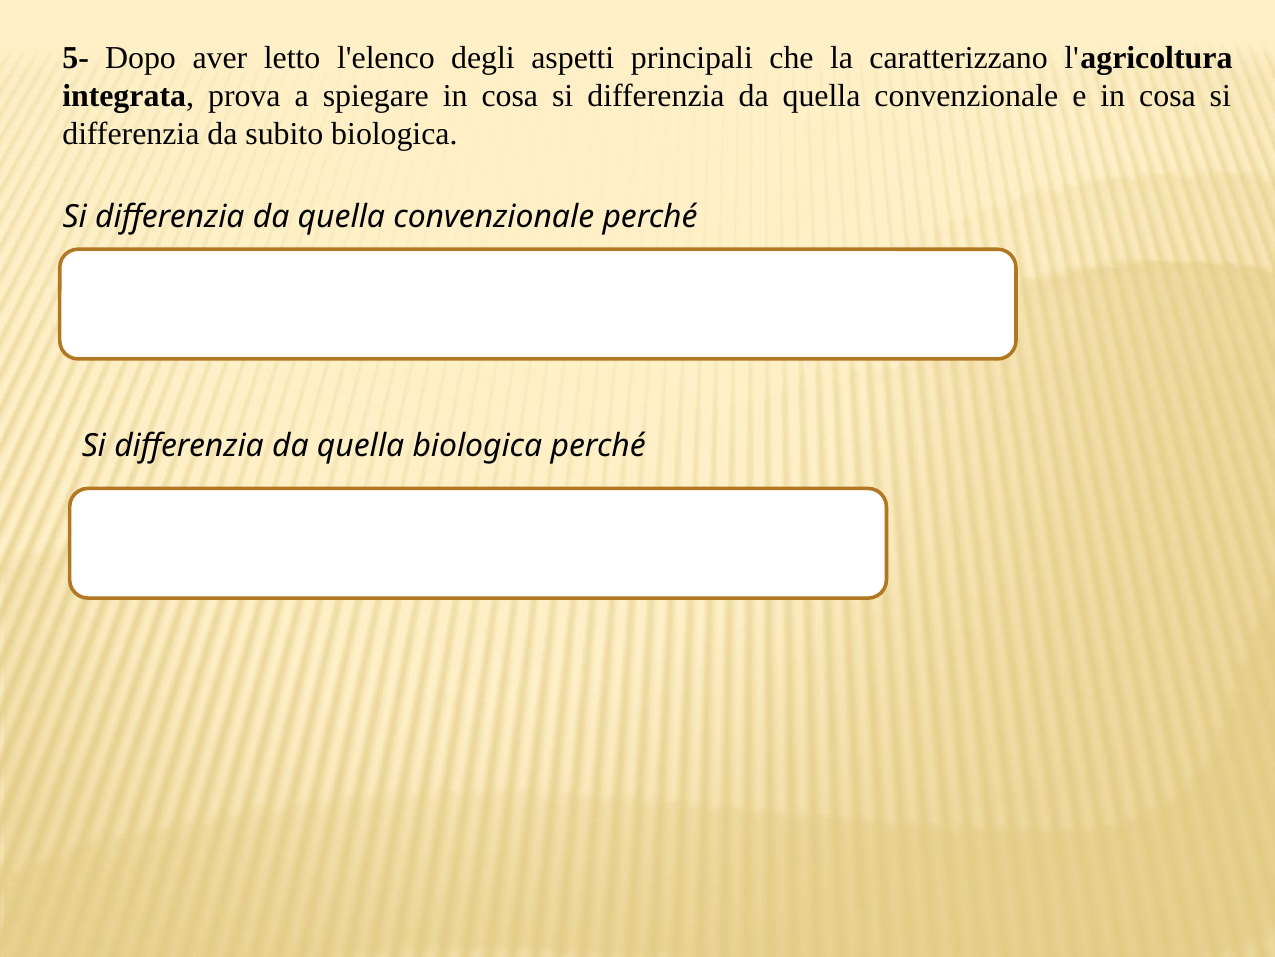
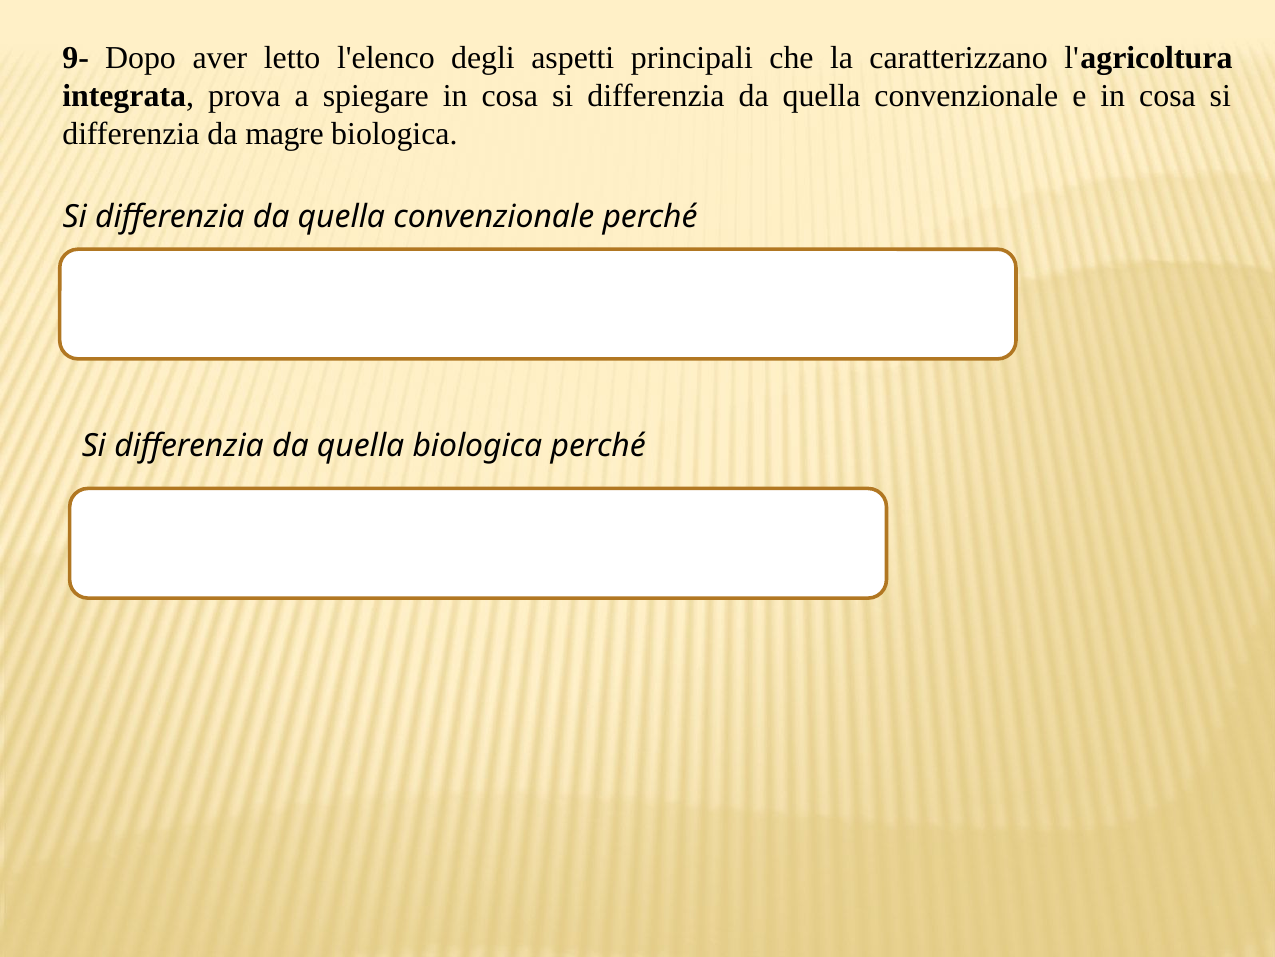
5-: 5- -> 9- (76, 57)
subito: subito -> magre (284, 134)
